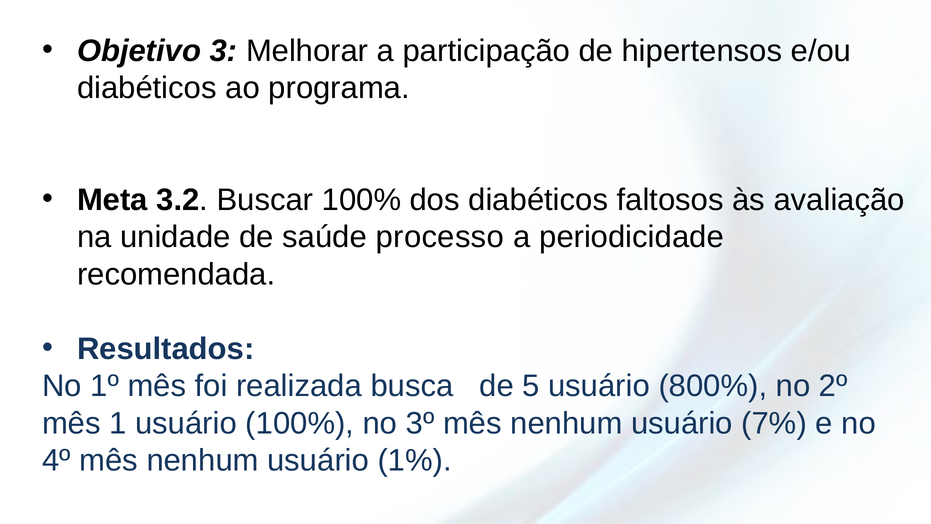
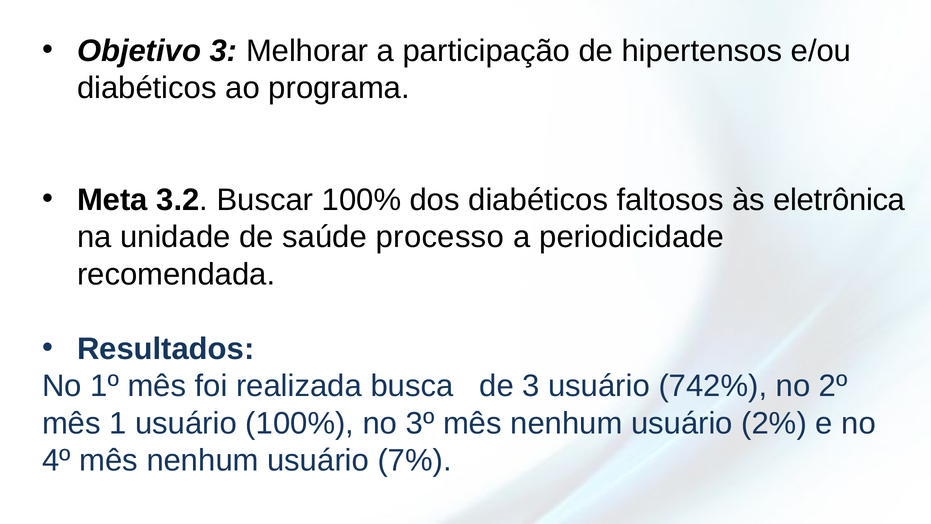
avaliação: avaliação -> eletrônica (839, 200)
de 5: 5 -> 3 (531, 386)
800%: 800% -> 742% (713, 386)
7%: 7% -> 2% (774, 423)
1%: 1% -> 7% (415, 460)
